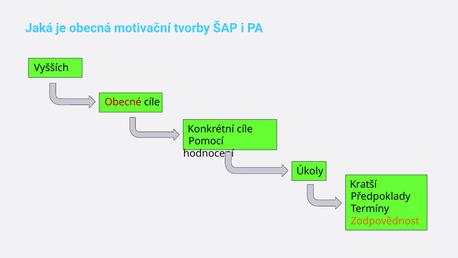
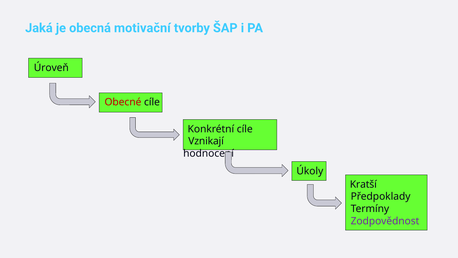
Vyšších: Vyšších -> Úroveň (51, 68)
Pomocí: Pomocí -> Vznikají (206, 141)
Zodpovědnost colour: orange -> purple (385, 221)
